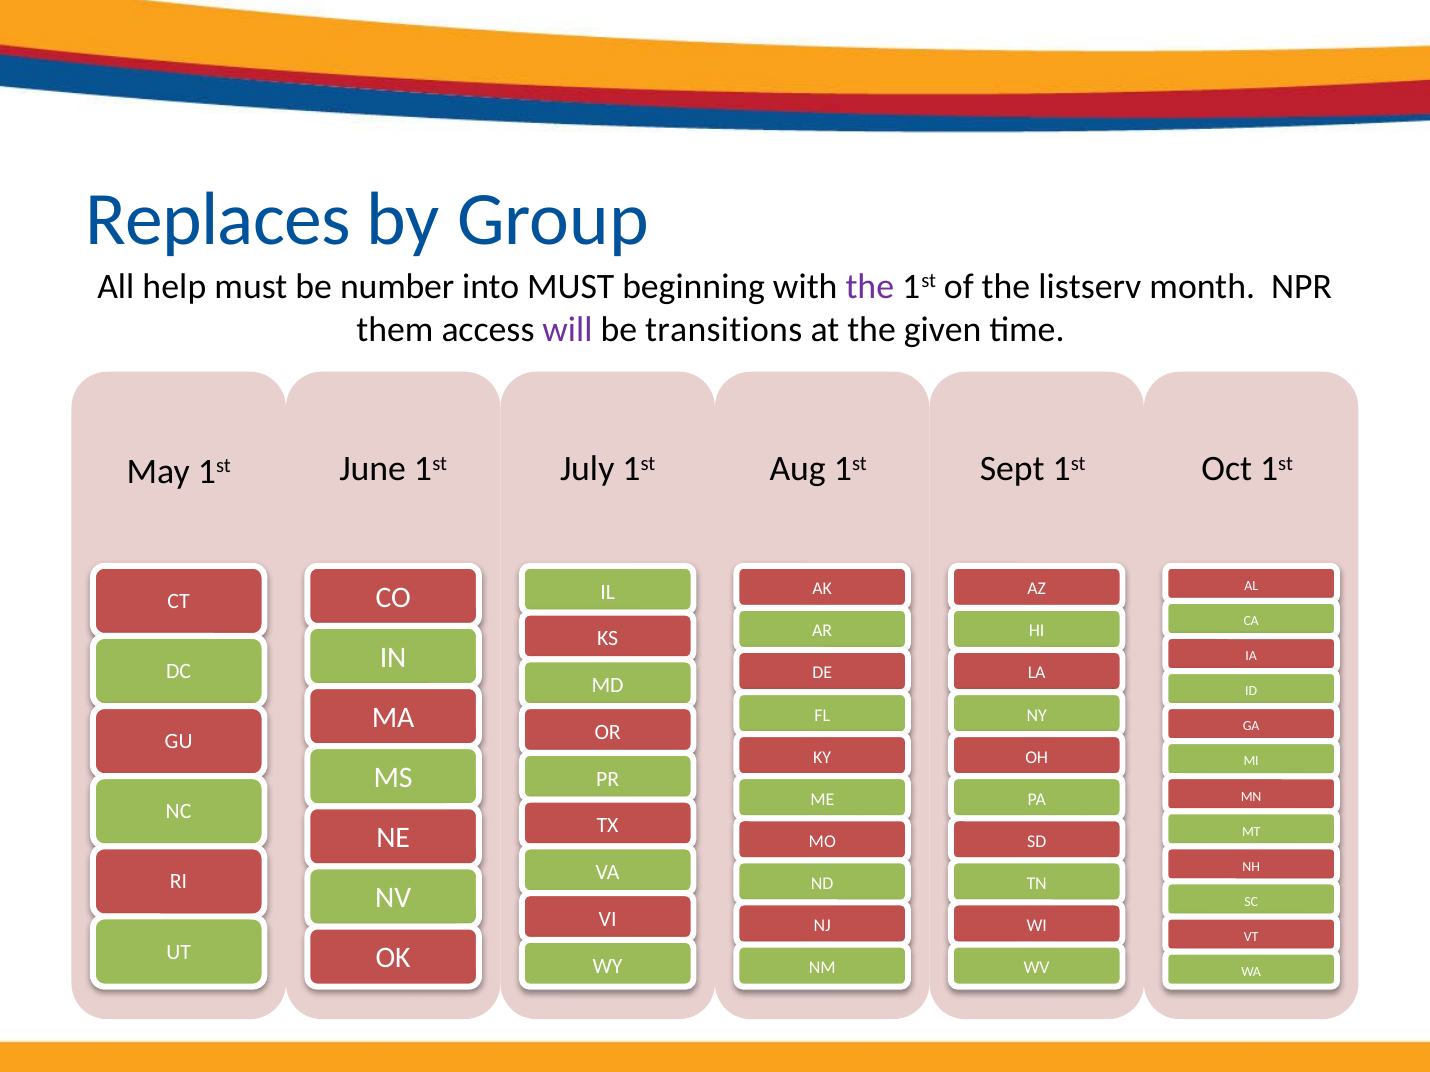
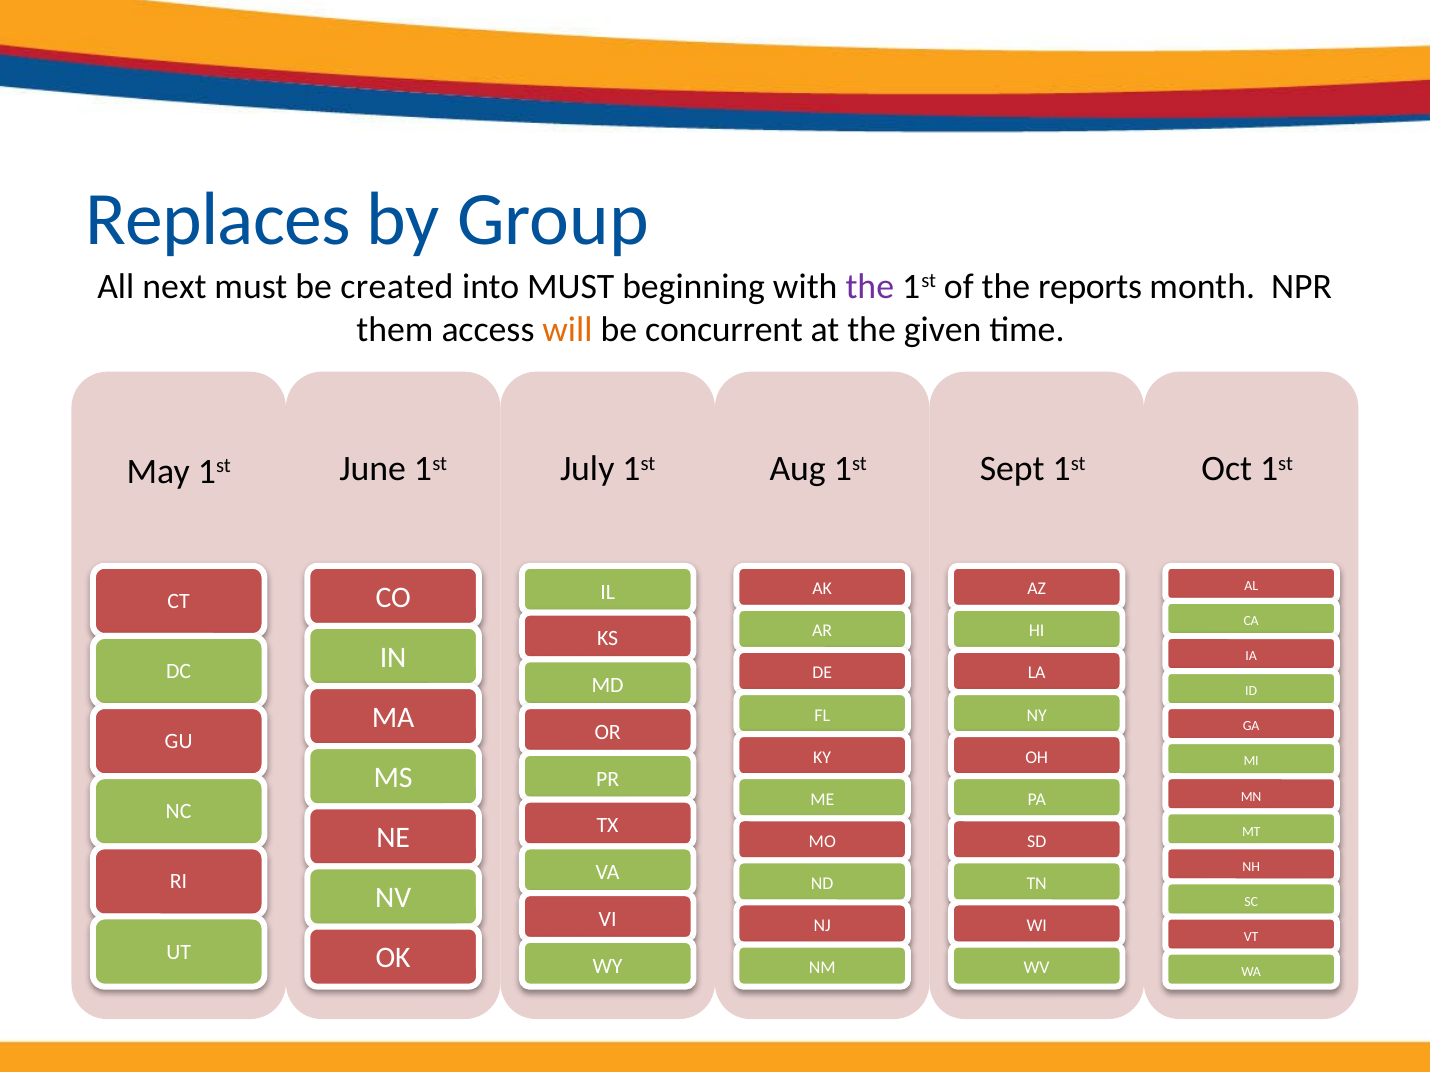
help: help -> next (174, 286)
number: number -> created (397, 286)
listserv: listserv -> reports (1090, 286)
will colour: purple -> orange (567, 329)
transitions: transitions -> concurrent (724, 329)
